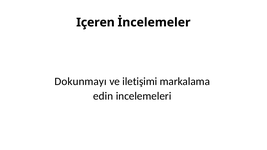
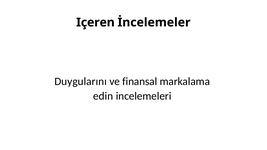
Dokunmayı: Dokunmayı -> Duygularını (81, 81)
iletişimi: iletişimi -> finansal (140, 81)
